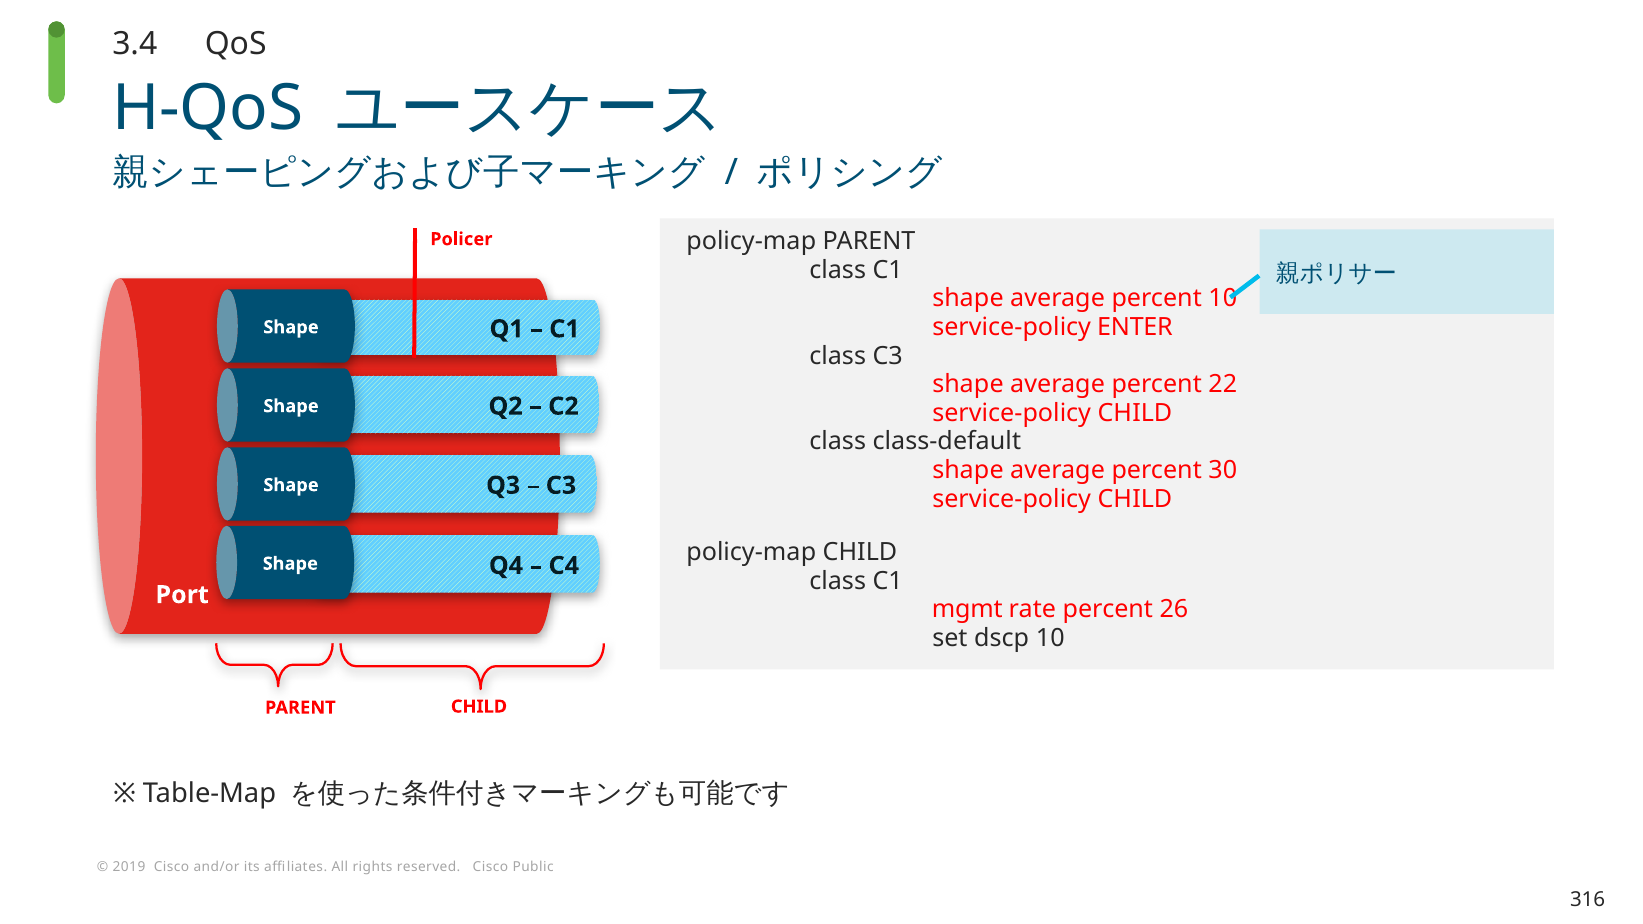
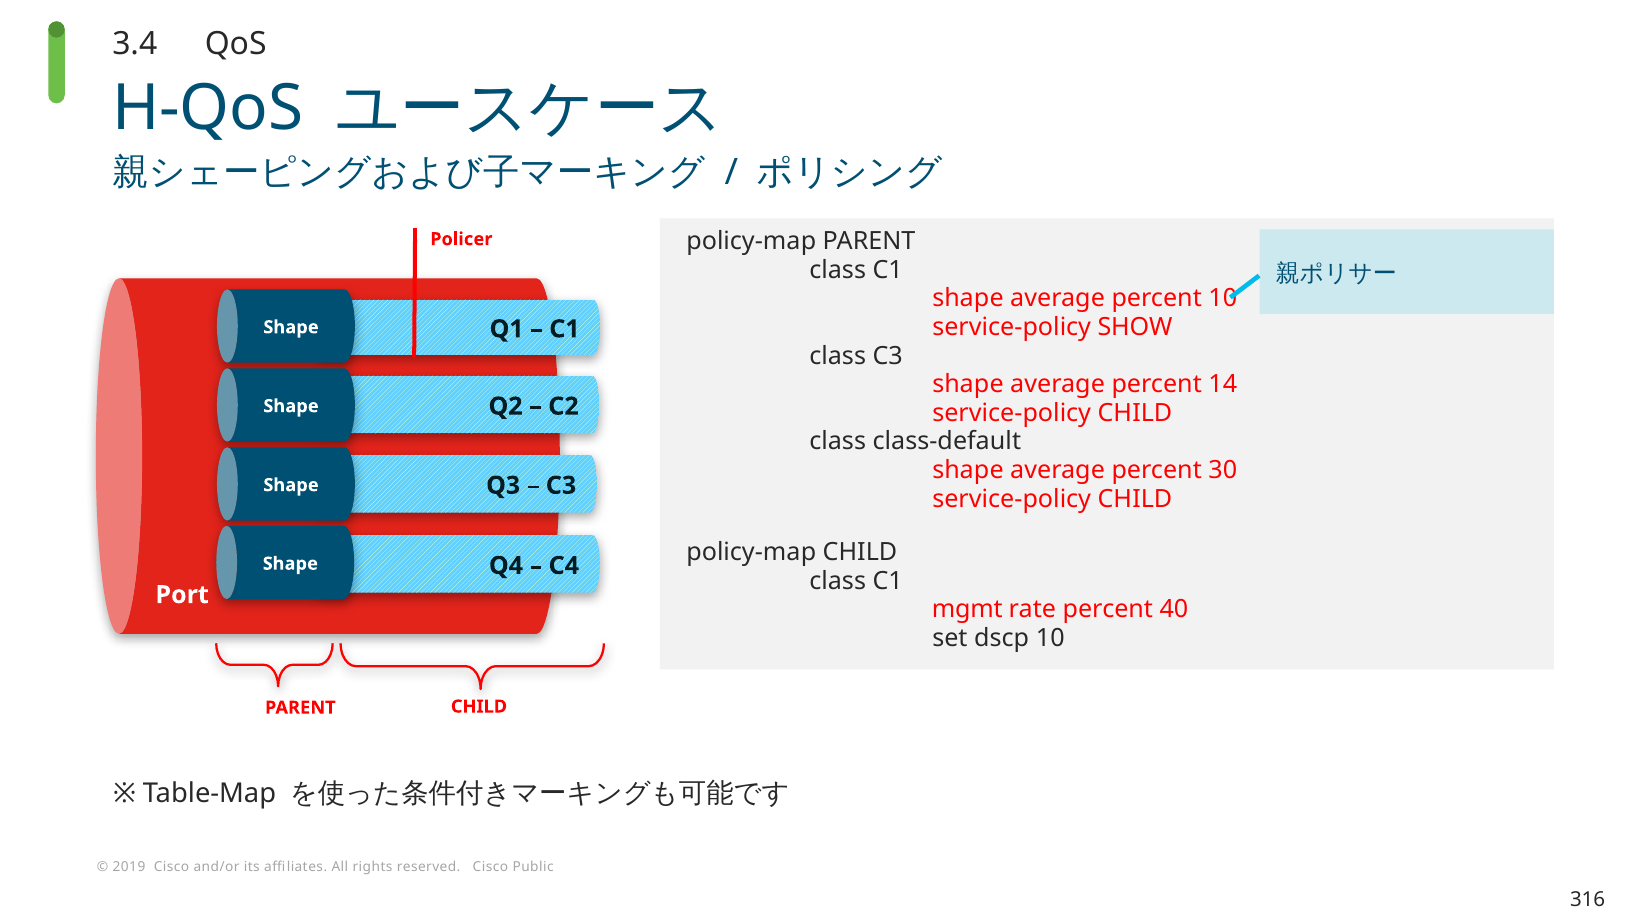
ENTER: ENTER -> SHOW (1135, 327)
22: 22 -> 14 (1223, 384)
26: 26 -> 40 (1174, 610)
